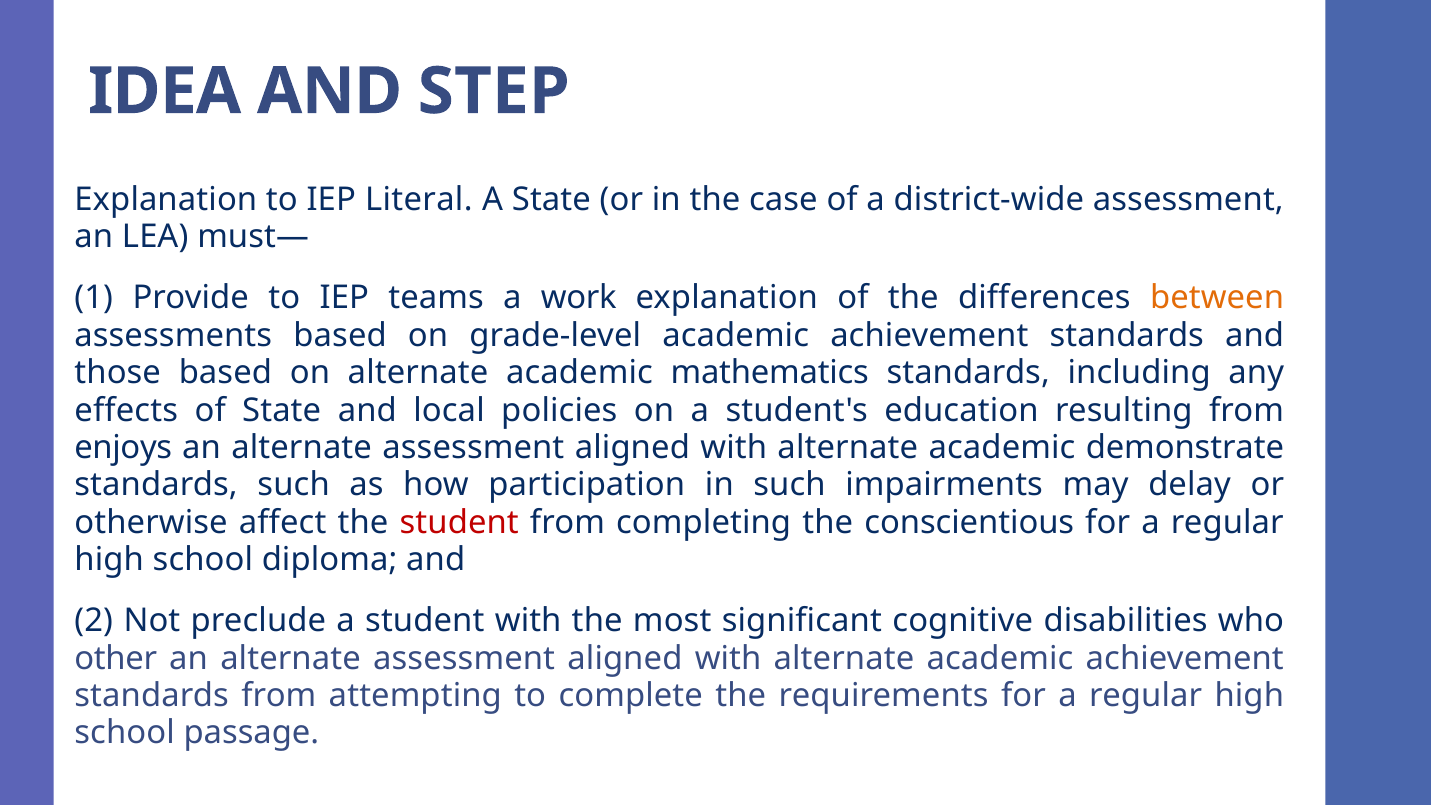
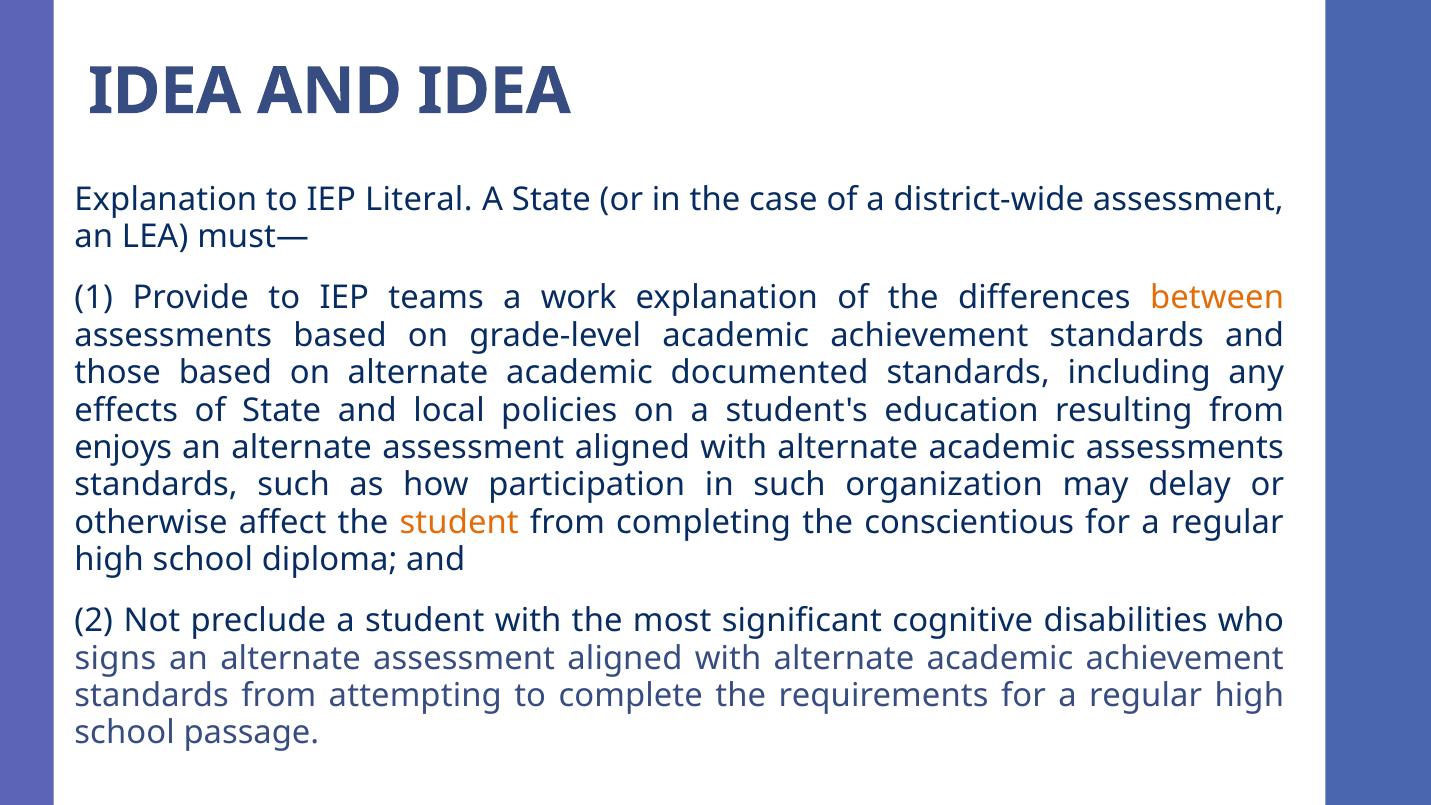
AND STEP: STEP -> IDEA (494, 91)
mathematics: mathematics -> documented (770, 373)
academic demonstrate: demonstrate -> assessments (1185, 448)
impairments: impairments -> organization (944, 485)
student colour: red -> orange (459, 522)
other: other -> signs (115, 658)
